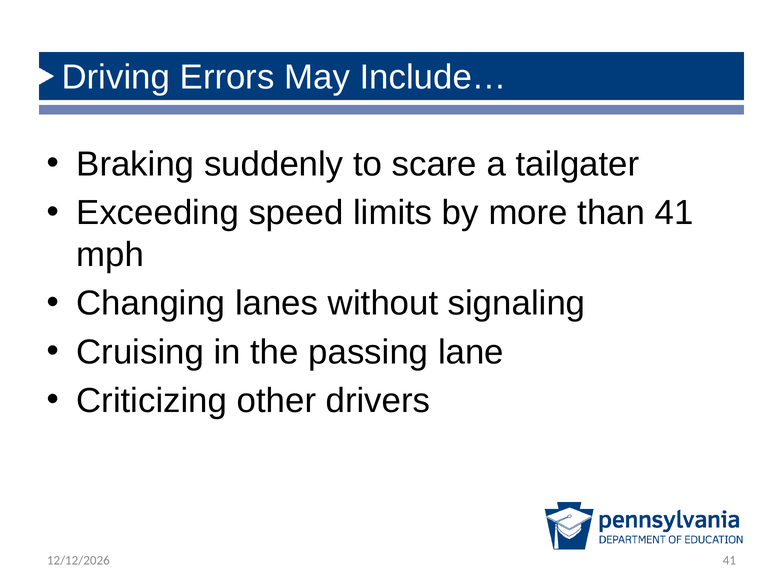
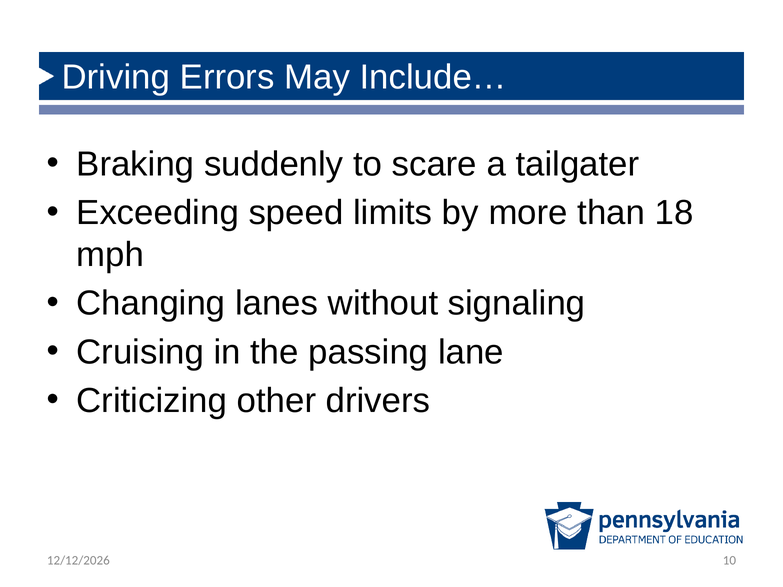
than 41: 41 -> 18 (674, 213)
41: 41 -> 10 (729, 561)
